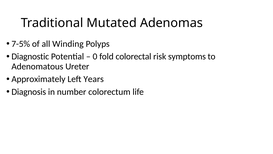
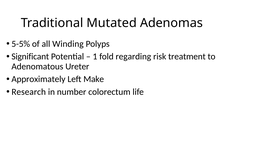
7-5%: 7-5% -> 5-5% (21, 44)
Diagnostic: Diagnostic -> Significant (30, 56)
0: 0 -> 1 (95, 56)
colorectal: colorectal -> regarding (133, 56)
symptoms: symptoms -> treatment (187, 56)
Years: Years -> Make (94, 79)
Diagnosis: Diagnosis -> Research (29, 92)
